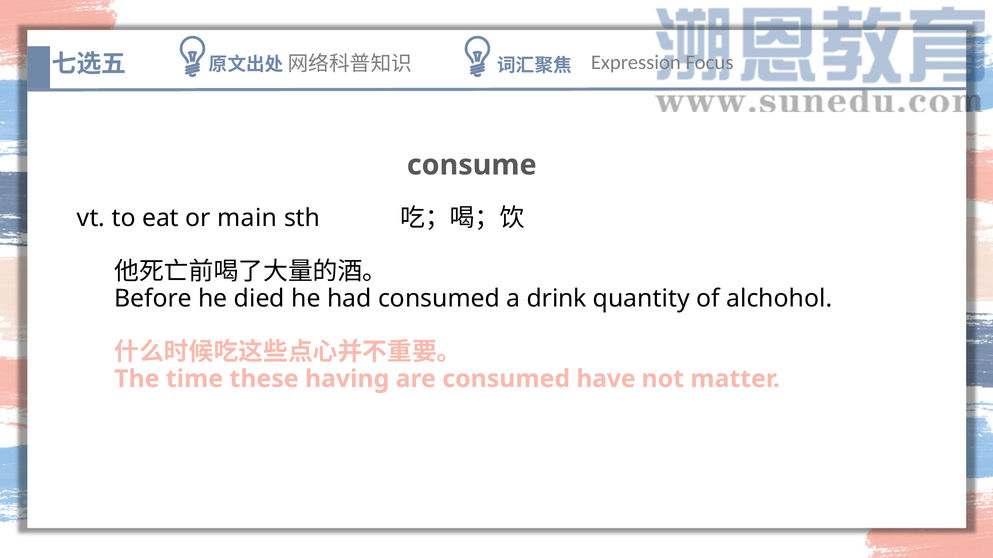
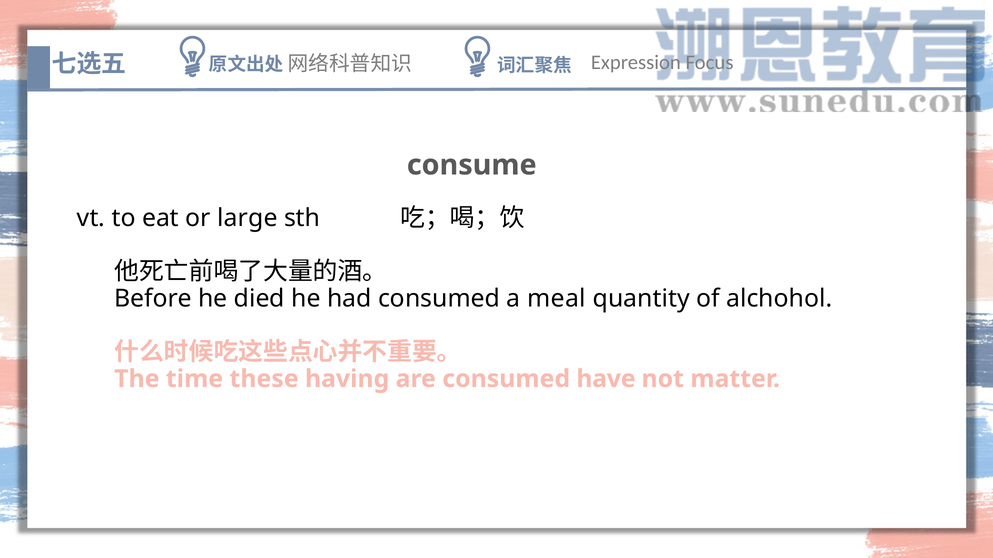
main: main -> large (247, 218)
drink: drink -> meal (557, 299)
